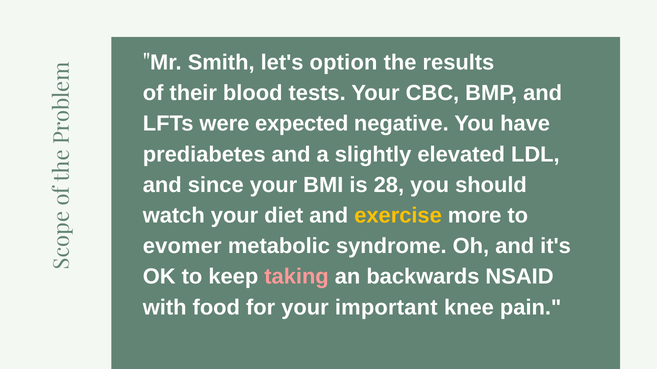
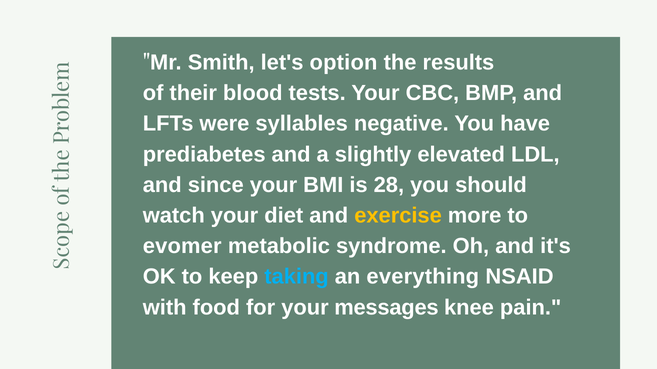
expected: expected -> syllables (302, 124)
taking colour: pink -> light blue (297, 277)
backwards: backwards -> everything (423, 277)
important: important -> messages (386, 308)
